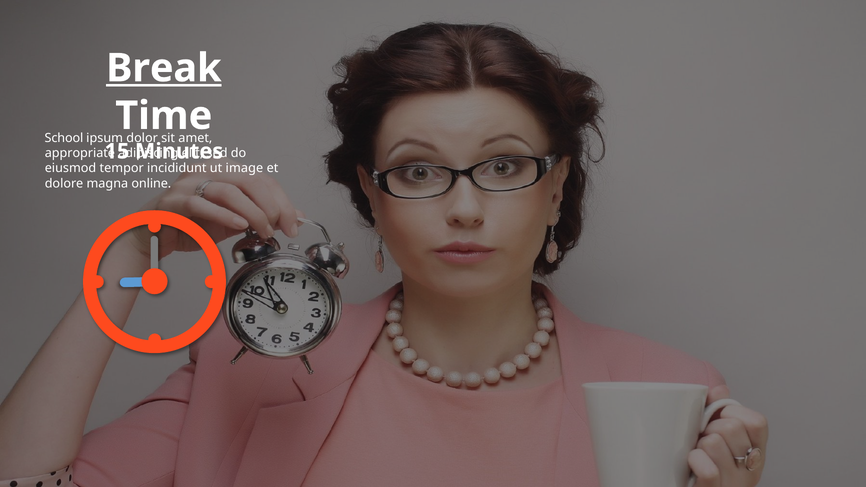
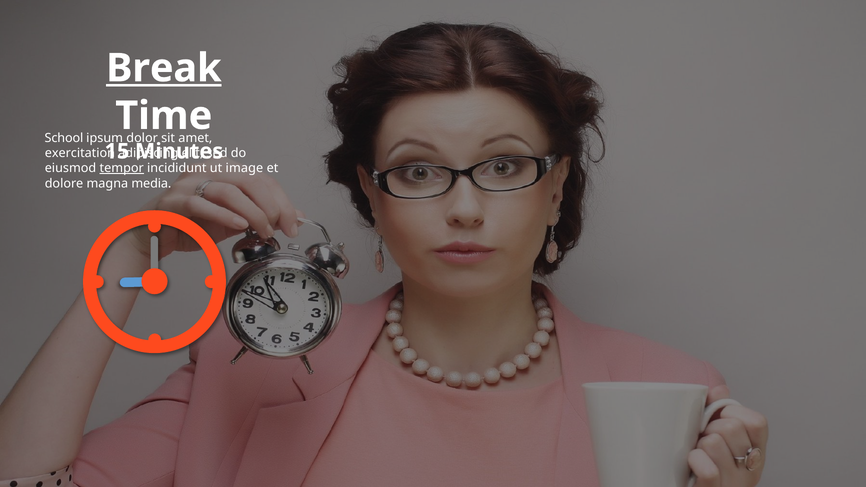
appropriate: appropriate -> exercitation (80, 153)
tempor underline: none -> present (122, 168)
online: online -> media (151, 183)
